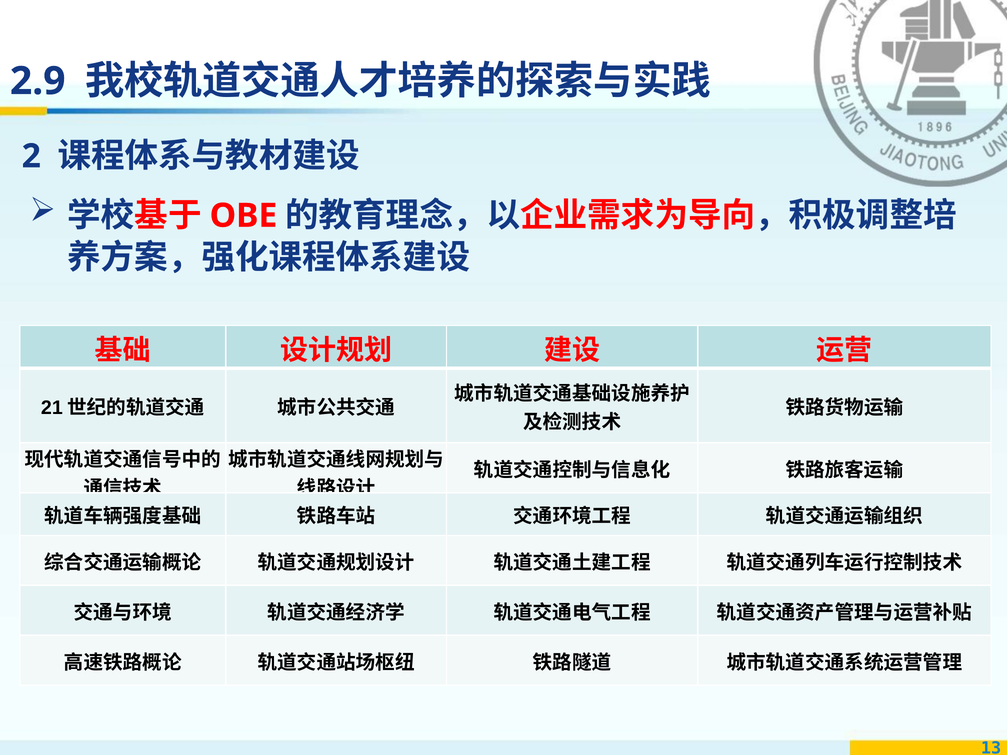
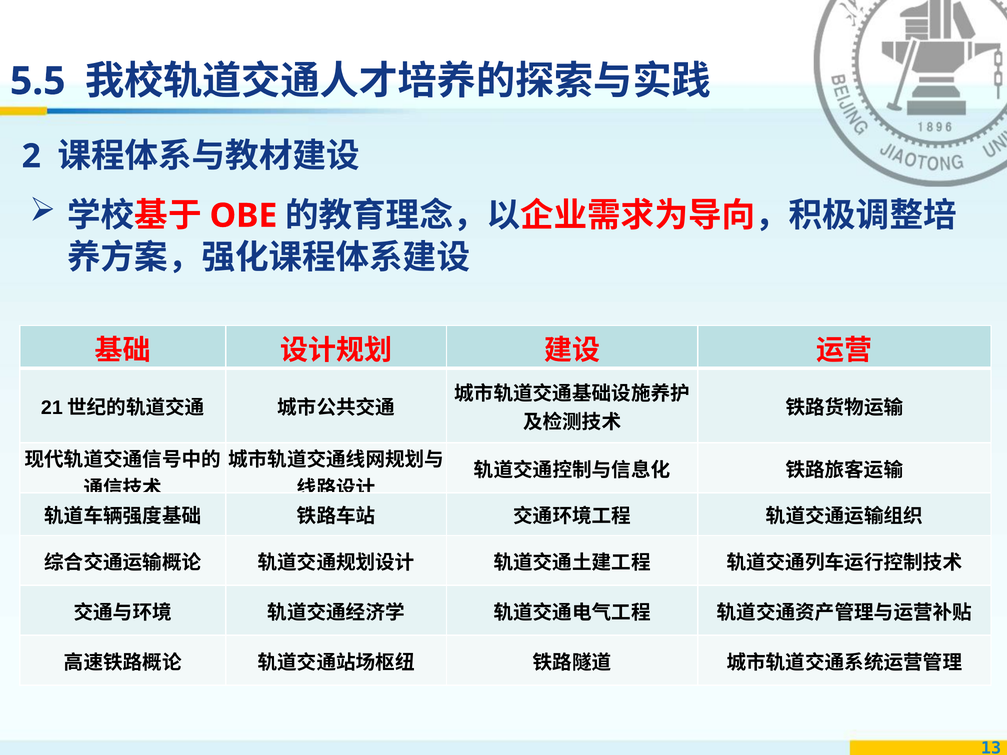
2.9: 2.9 -> 5.5 (38, 81)
